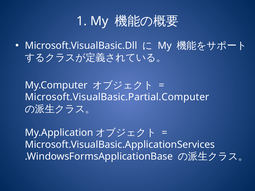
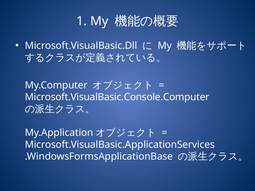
Microsoft.VisualBasic.Partial.Computer: Microsoft.VisualBasic.Partial.Computer -> Microsoft.VisualBasic.Console.Computer (117, 97)
